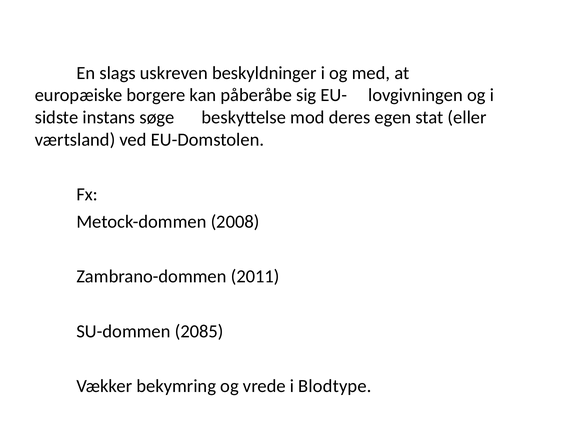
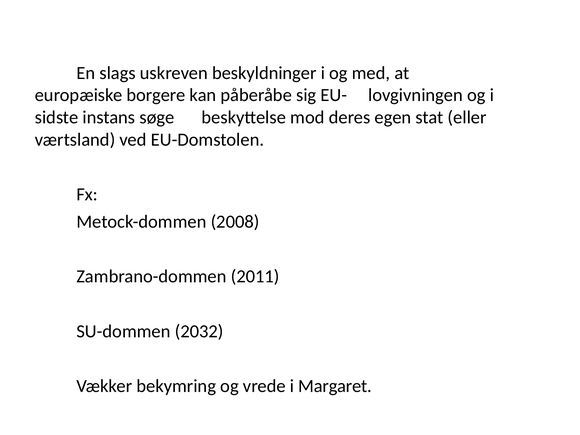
2085: 2085 -> 2032 (199, 331)
Blodtype: Blodtype -> Margaret (335, 386)
